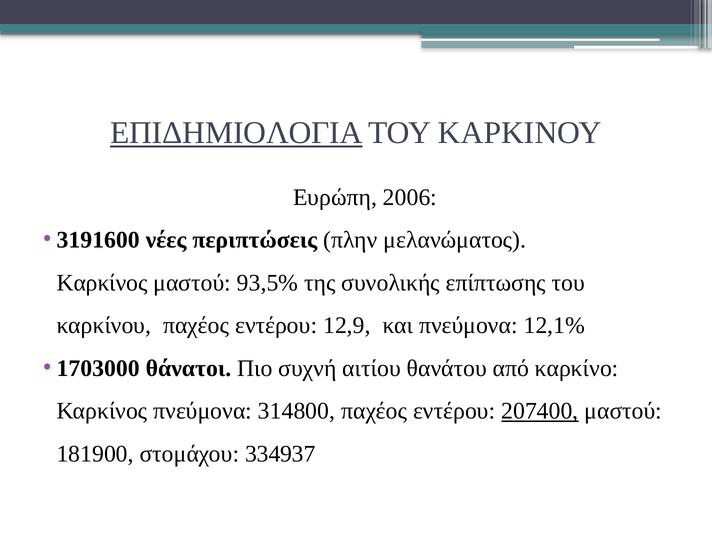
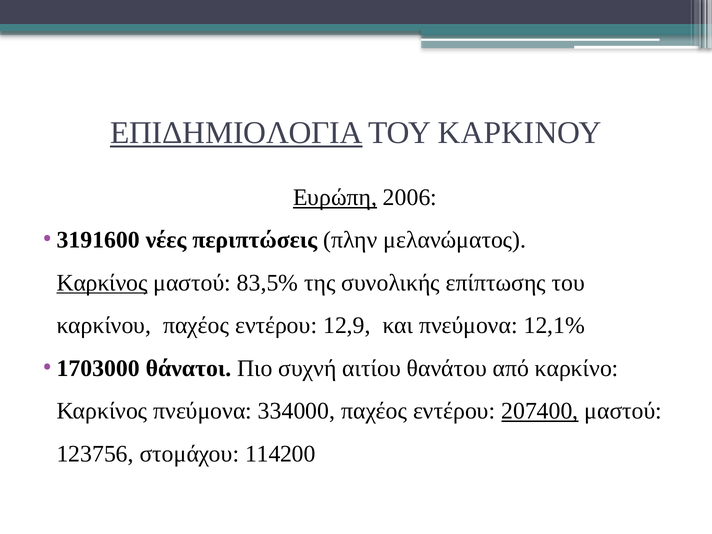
Ευρώπη underline: none -> present (335, 197)
Καρκίνος underline: none -> present (102, 283)
93,5%: 93,5% -> 83,5% (268, 283)
314800: 314800 -> 334000 (297, 411)
181900: 181900 -> 123756 (95, 454)
334937: 334937 -> 114200 (280, 454)
